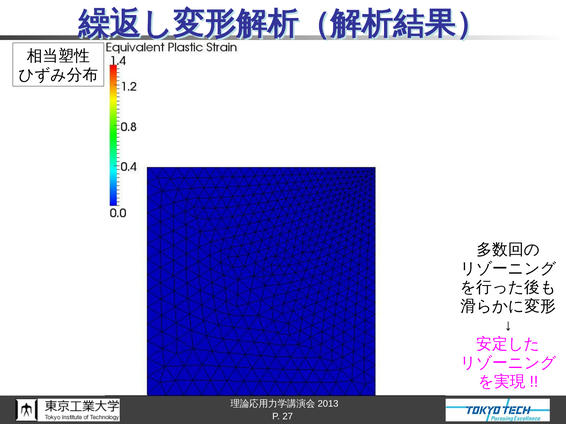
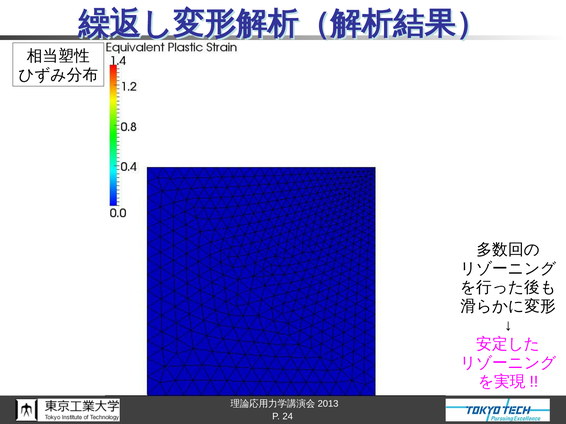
27: 27 -> 24 (288, 417)
